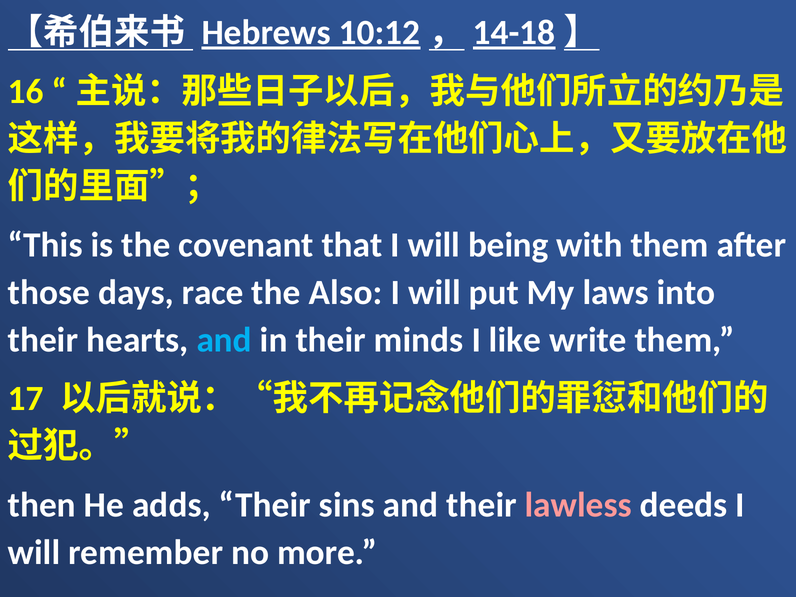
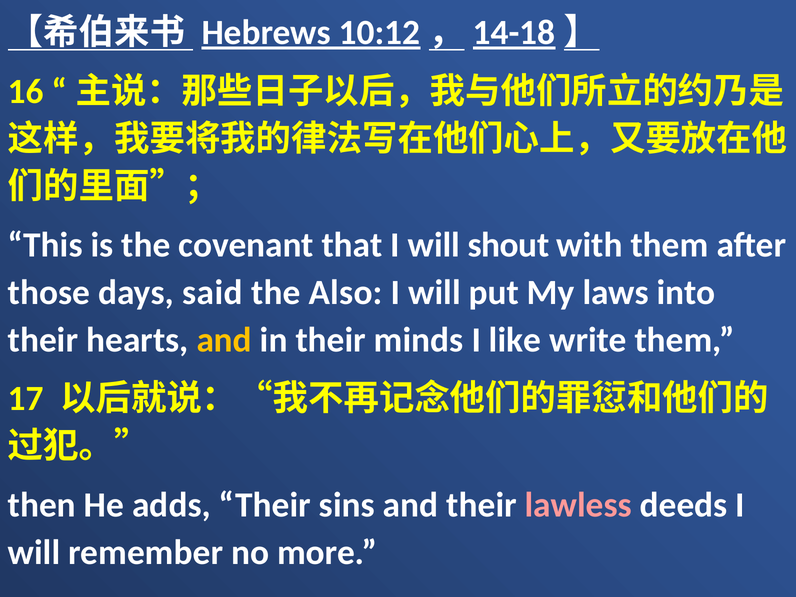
being: being -> shout (508, 245)
race: race -> said (212, 293)
and colour: light blue -> yellow (224, 340)
